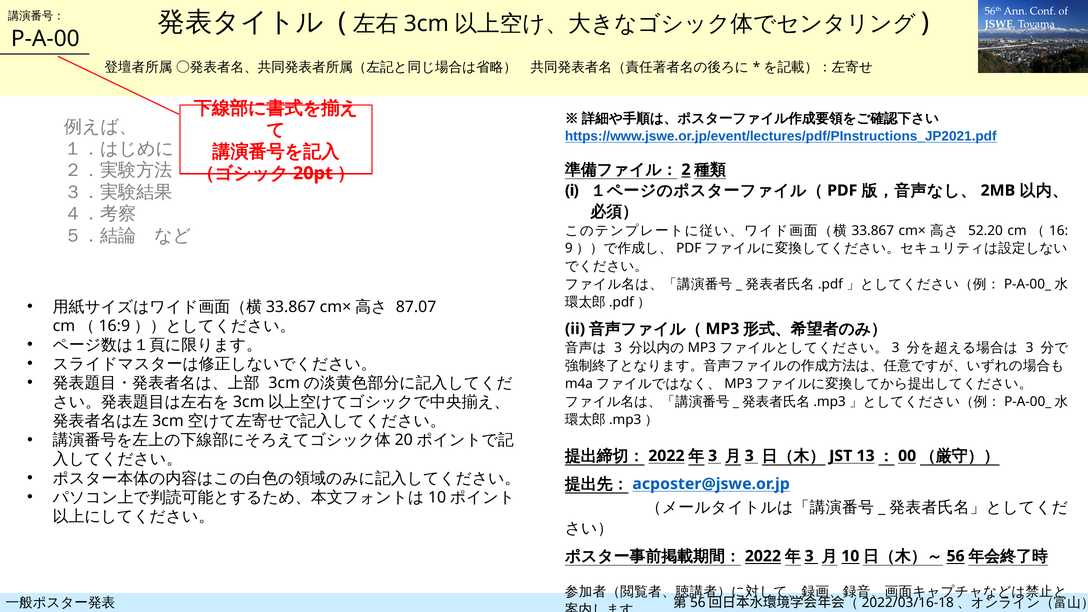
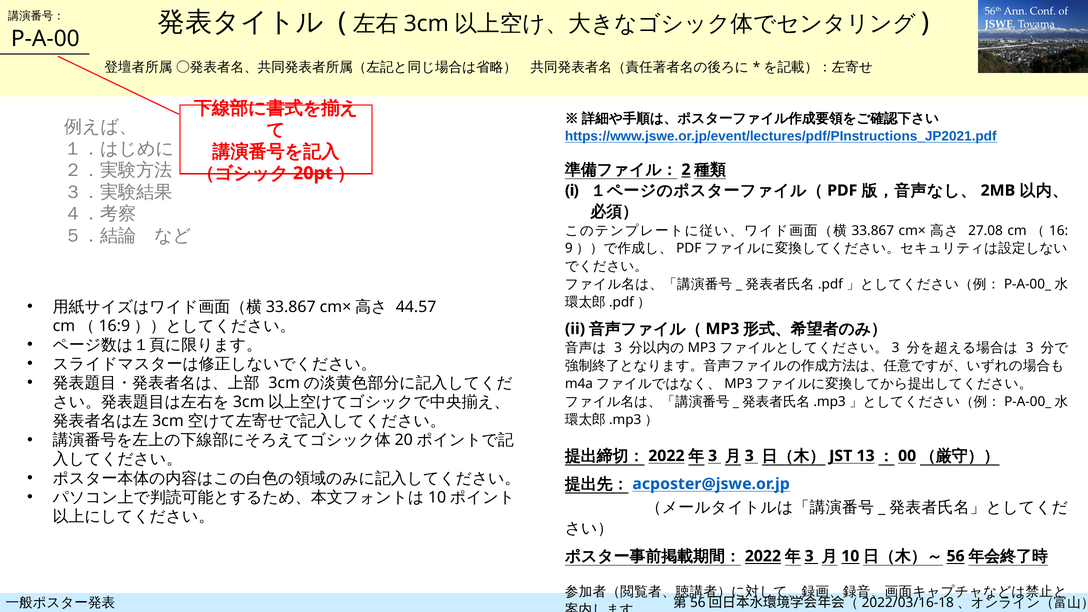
52.20: 52.20 -> 27.08 (985, 231)
87.07: 87.07 -> 44.57 (416, 307)
